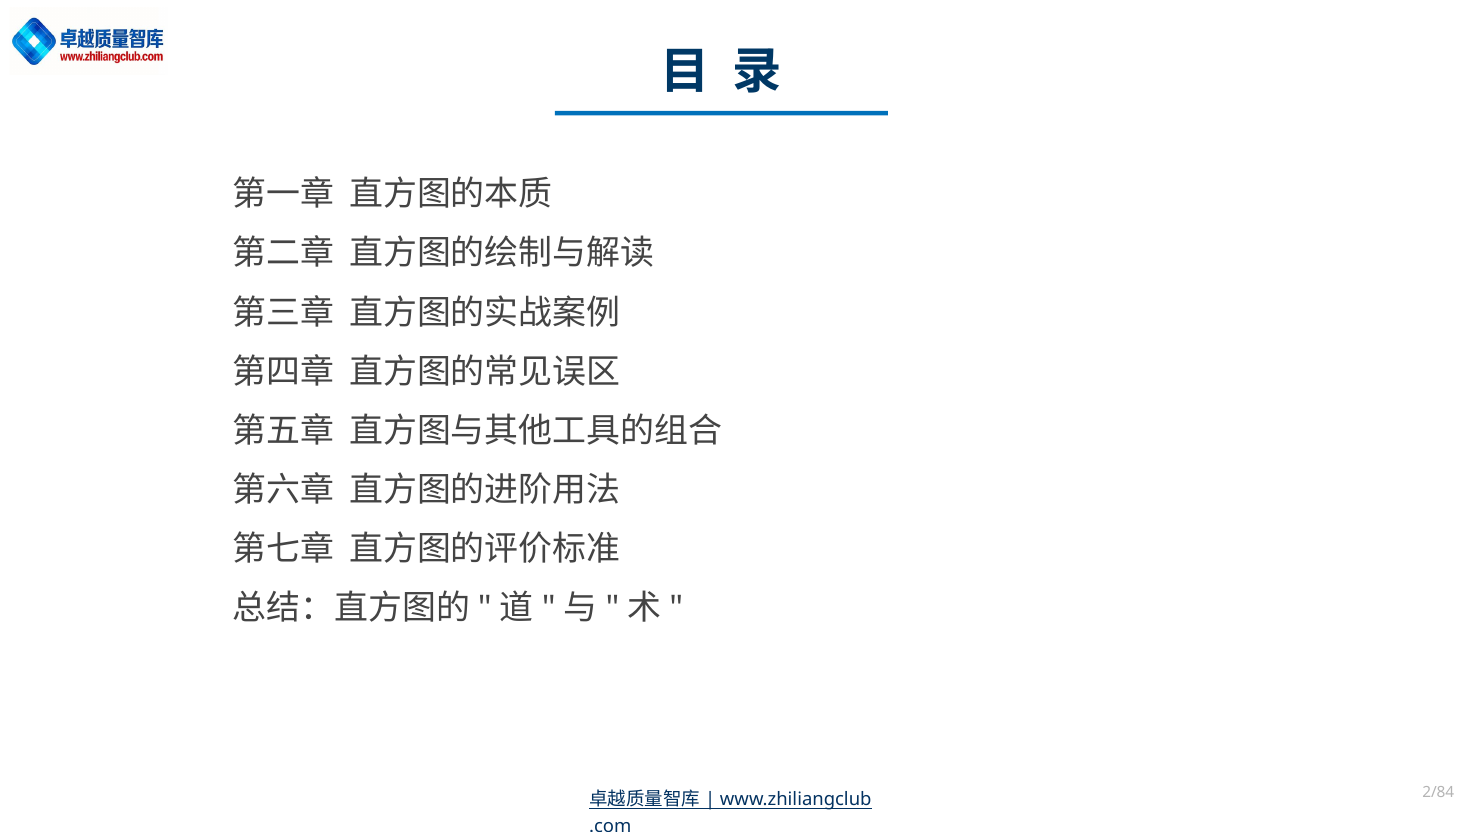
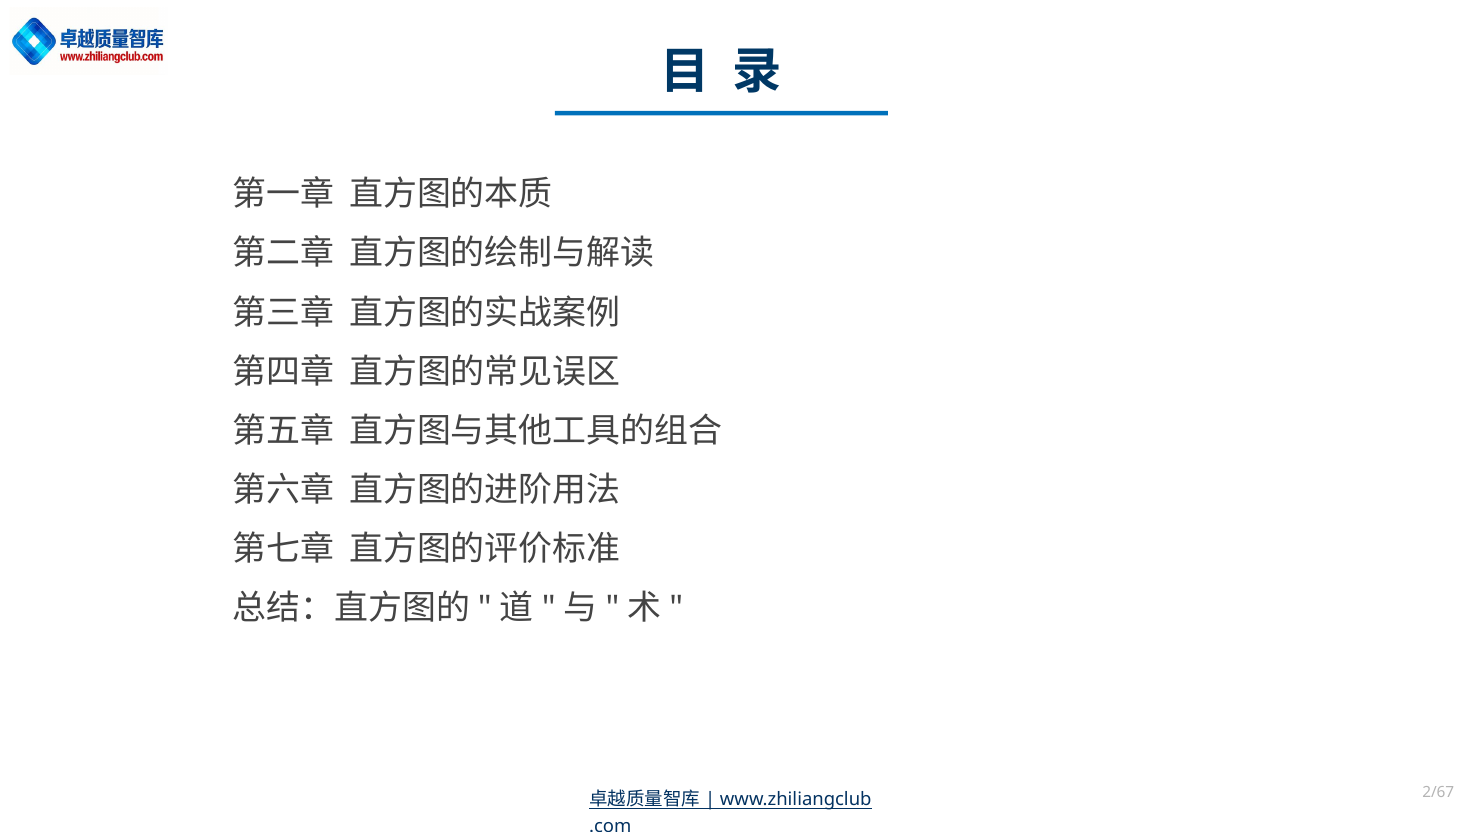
2/84: 2/84 -> 2/67 (1438, 793)
